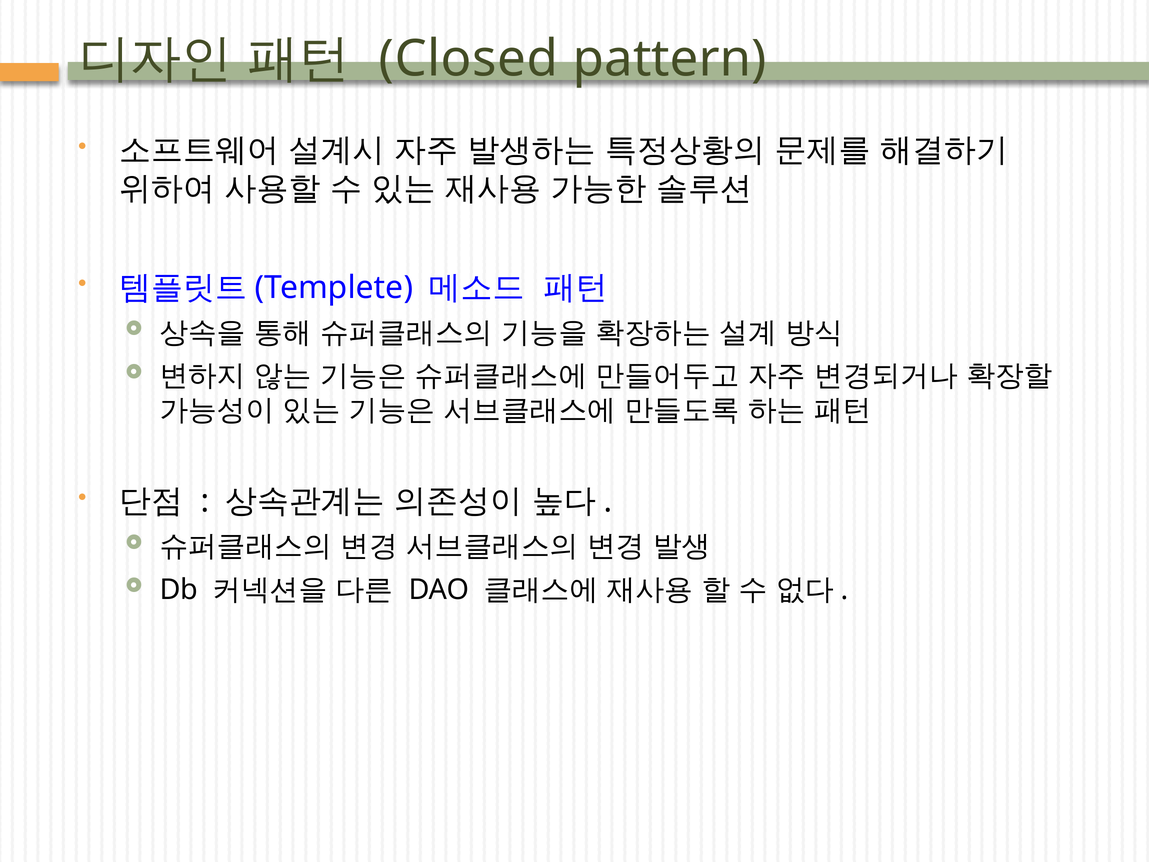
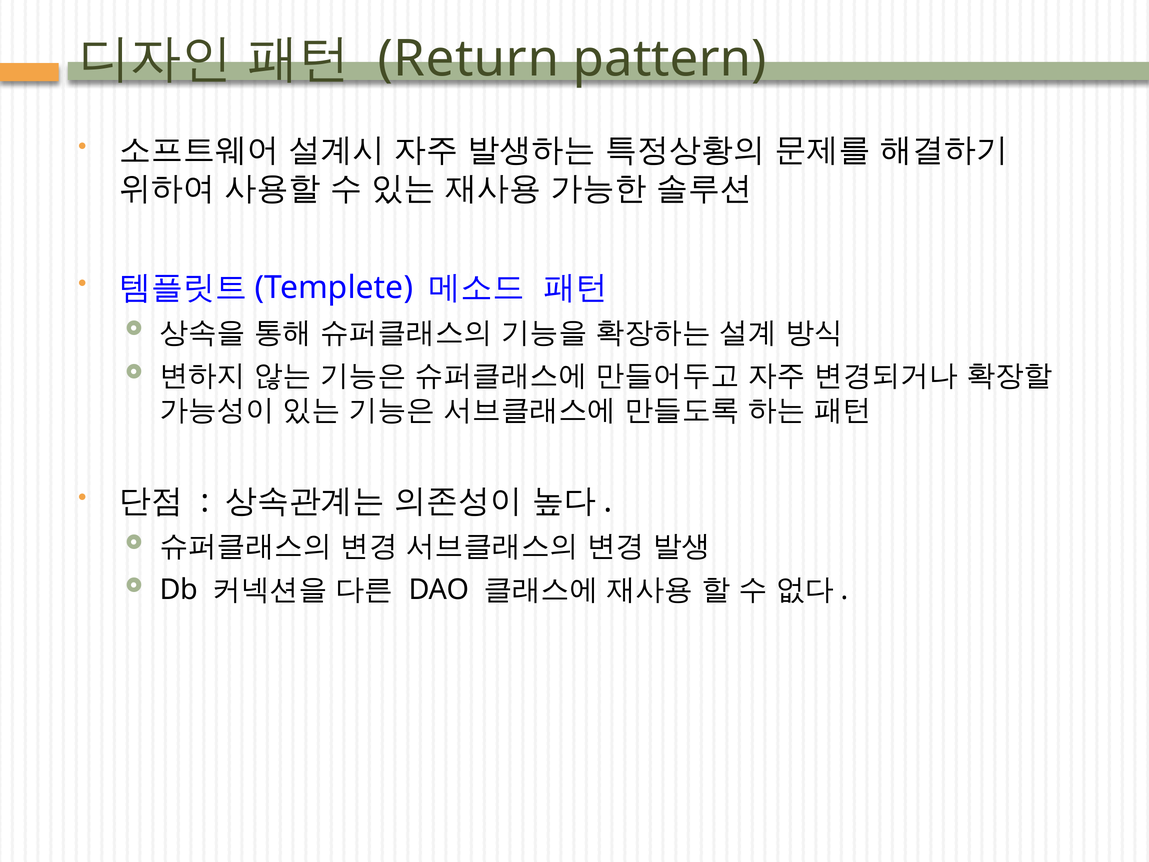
Closed: Closed -> Return (468, 59)
